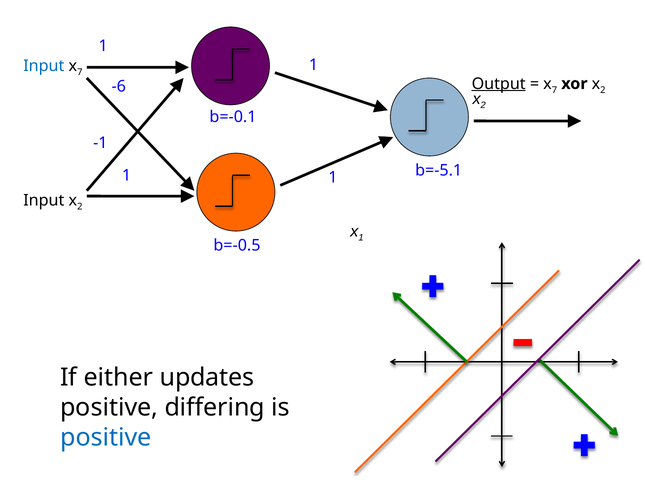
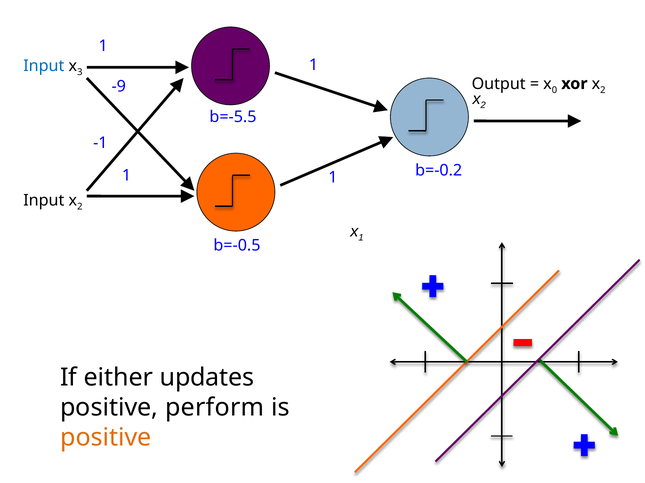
7: 7 -> 3 (80, 73)
Output underline: present -> none (499, 84)
7: 7 -> 0 (555, 90)
-6: -6 -> -9 (119, 87)
b=-0.1: b=-0.1 -> b=-5.5 (233, 117)
b=-5.1: b=-5.1 -> b=-0.2 (439, 171)
differing: differing -> perform (215, 408)
positive colour: blue -> orange (106, 438)
